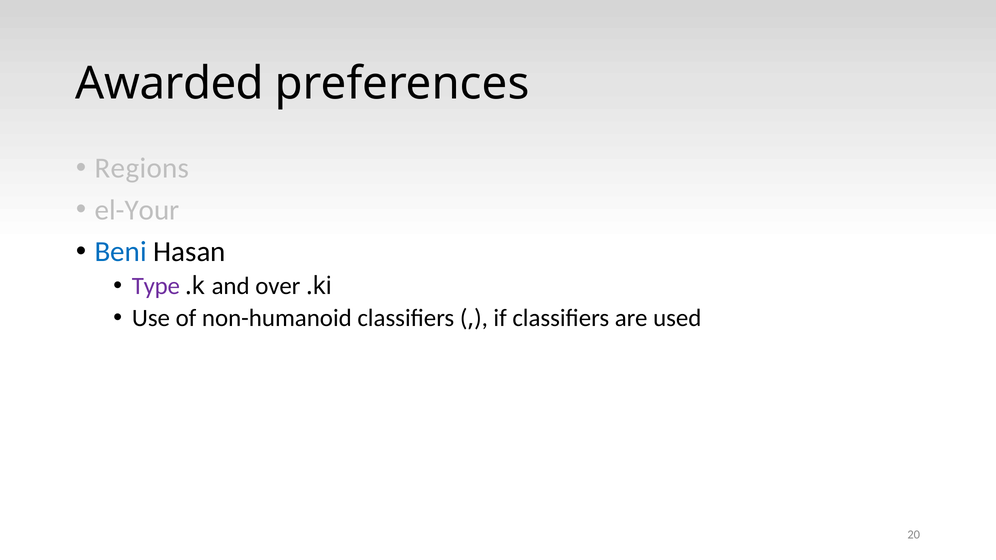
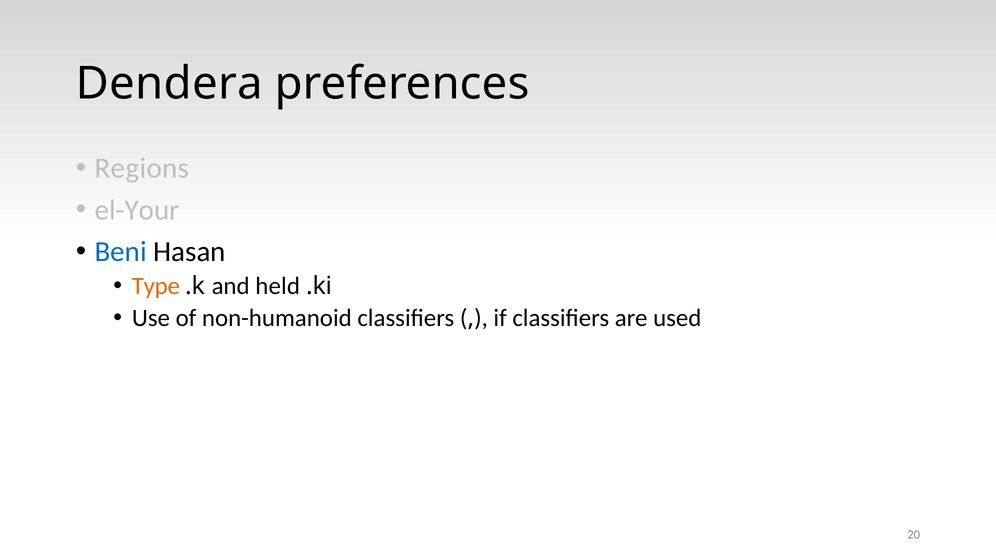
Awarded: Awarded -> Dendera (169, 84)
Type colour: purple -> orange (156, 286)
over: over -> held (278, 286)
